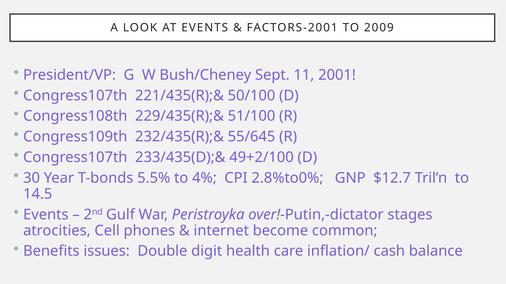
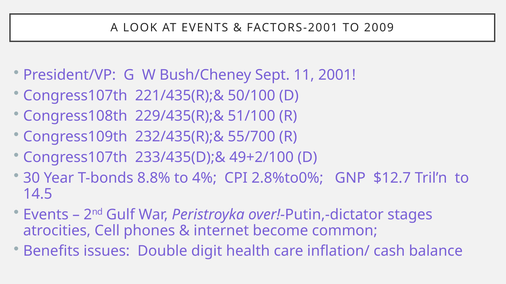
55/645: 55/645 -> 55/700 (252, 137)
5.5%: 5.5% -> 8.8% (154, 178)
